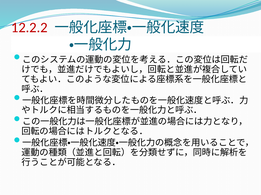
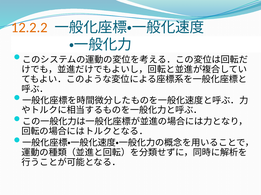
12.2.2 colour: red -> orange (29, 28)
